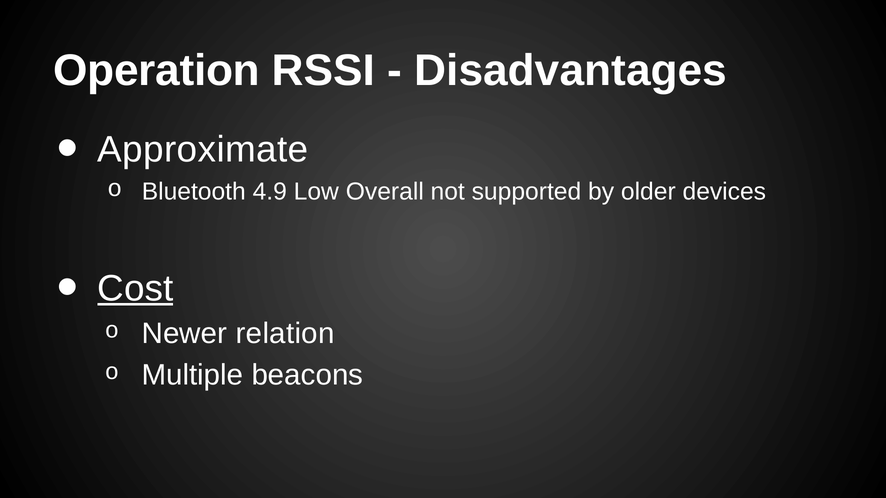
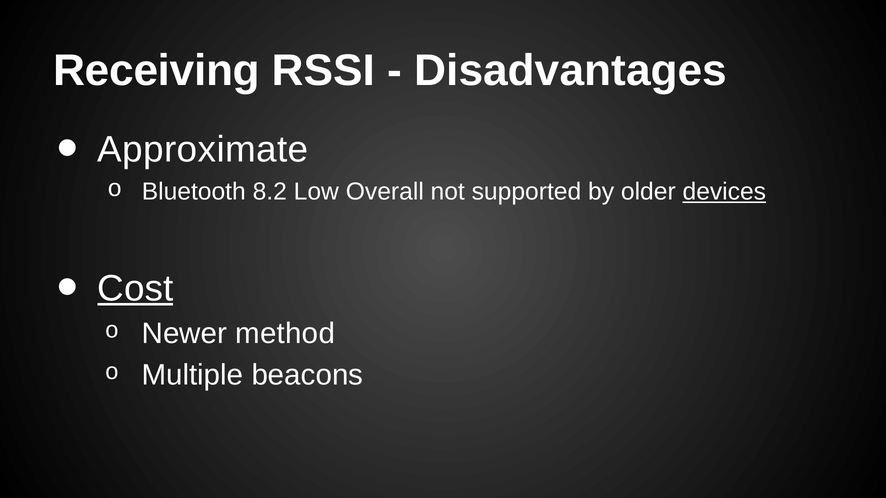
Operation: Operation -> Receiving (157, 71)
4.9: 4.9 -> 8.2 (270, 192)
devices underline: none -> present (724, 192)
relation: relation -> method (285, 334)
